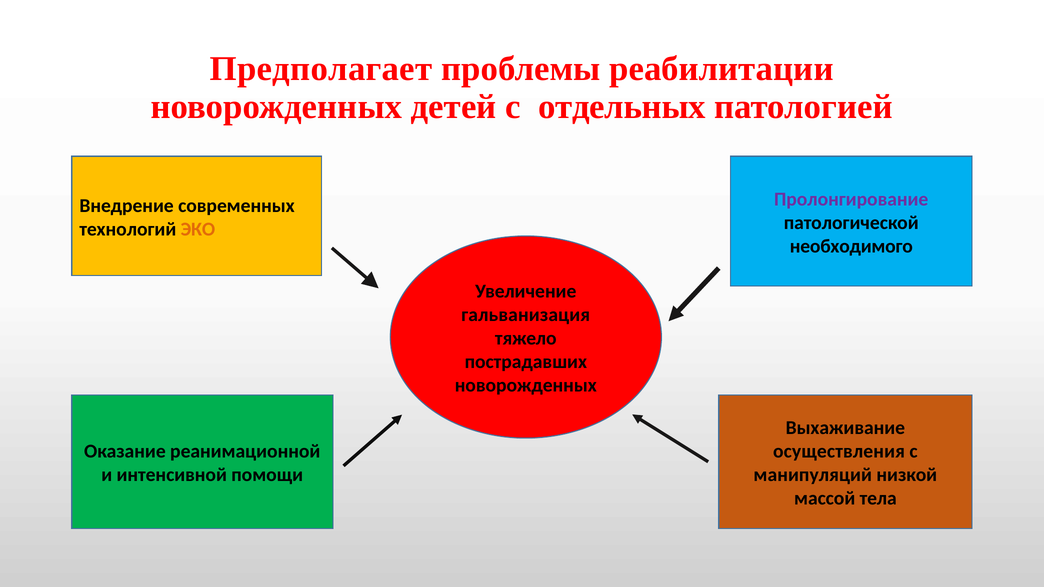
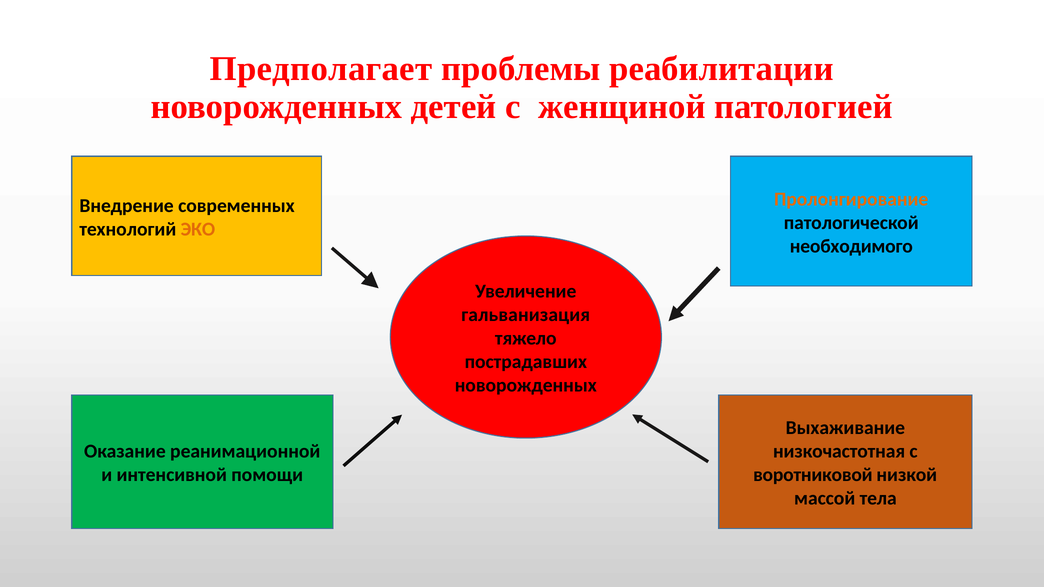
отдельных: отдельных -> женщиной (622, 107)
Пролонгирование colour: purple -> orange (851, 199)
осуществления: осуществления -> низкочастотная (839, 452)
манипуляций: манипуляций -> воротниковой (813, 475)
